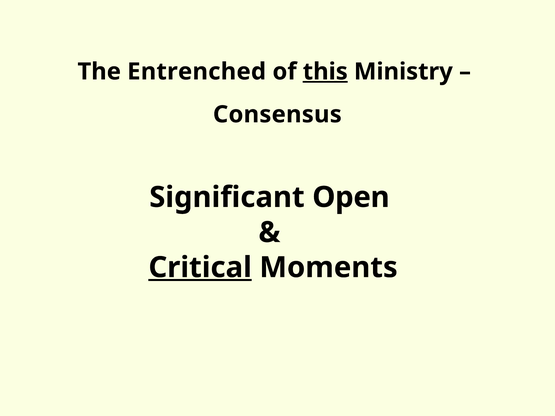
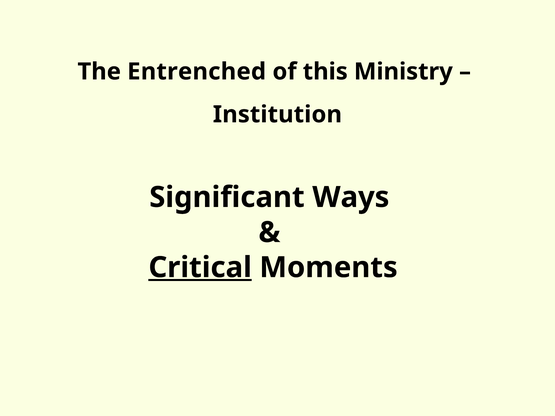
this underline: present -> none (325, 72)
Consensus: Consensus -> Institution (277, 115)
Open: Open -> Ways (351, 197)
